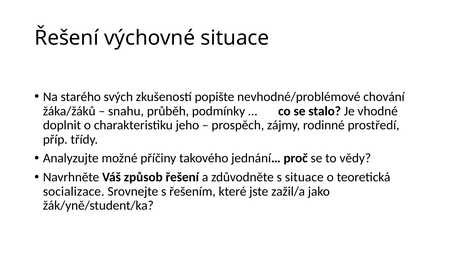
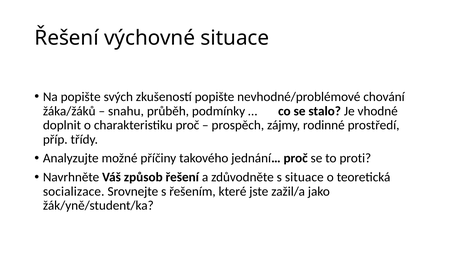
Na starého: starého -> popište (81, 97)
charakteristiku jeho: jeho -> proč (187, 125)
vědy: vědy -> proti (355, 158)
